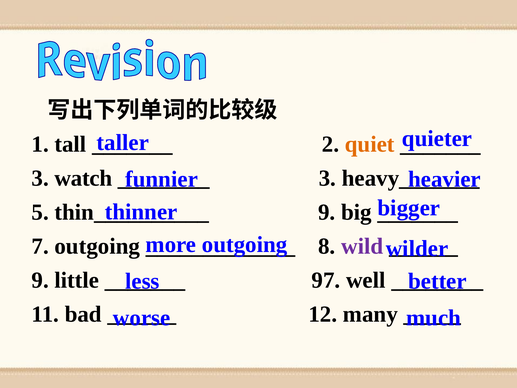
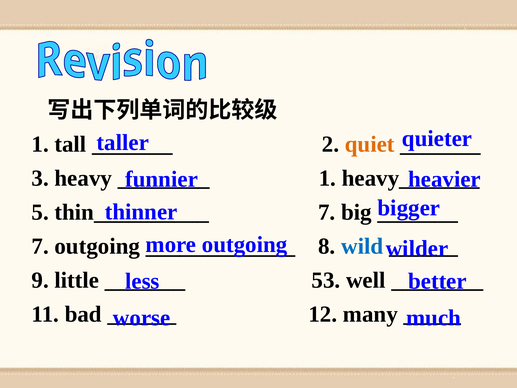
watch: watch -> heavy (83, 178)
3: 3 -> 1 (327, 178)
9: 9 -> 7 (327, 212)
wild colour: purple -> blue (362, 246)
97: 97 -> 53 (326, 280)
